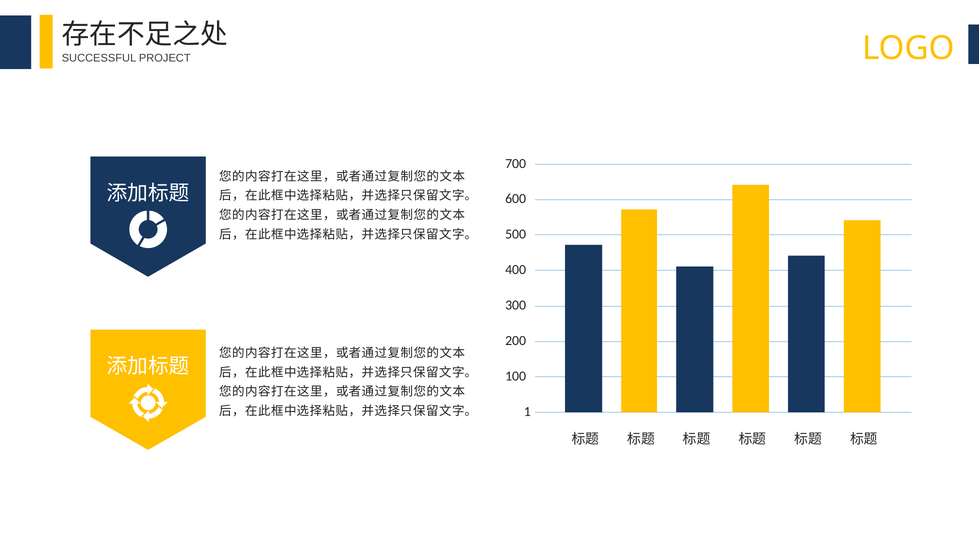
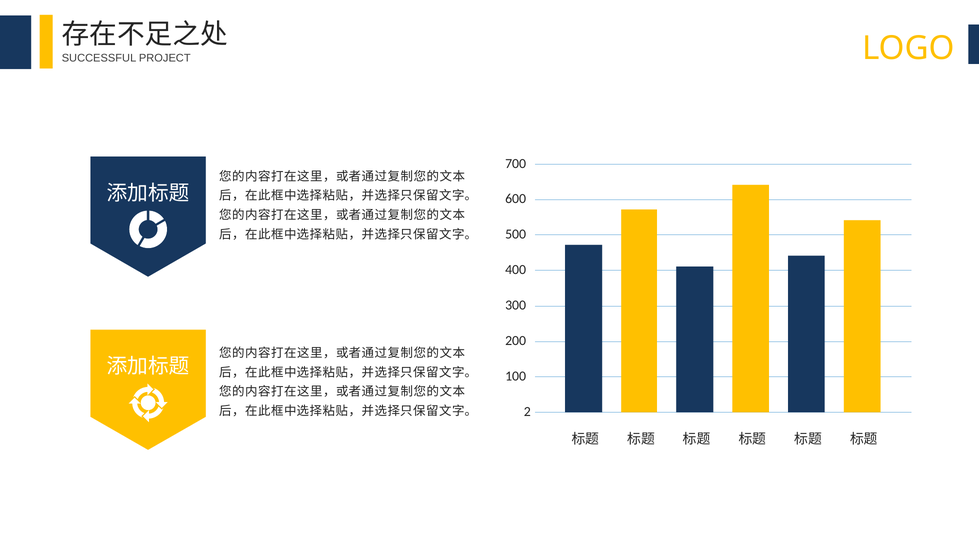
1: 1 -> 2 (527, 412)
